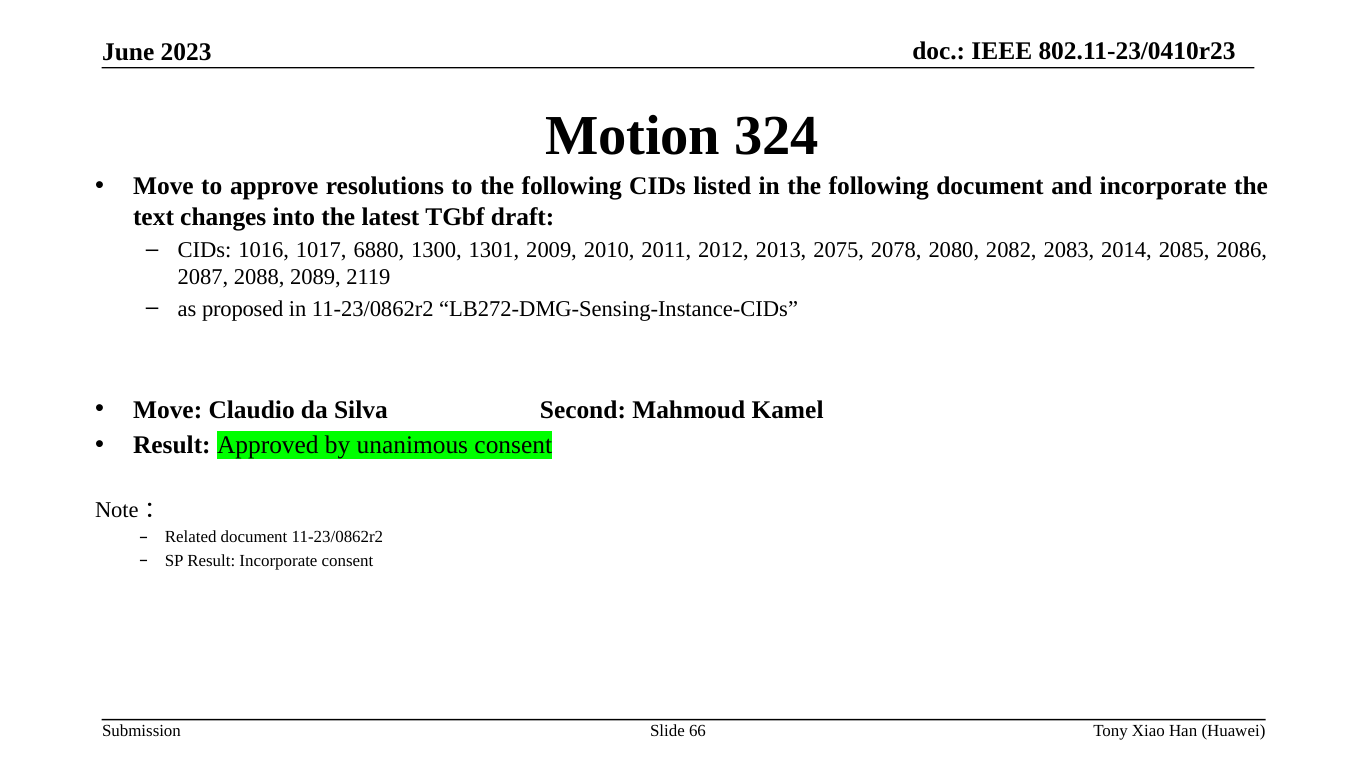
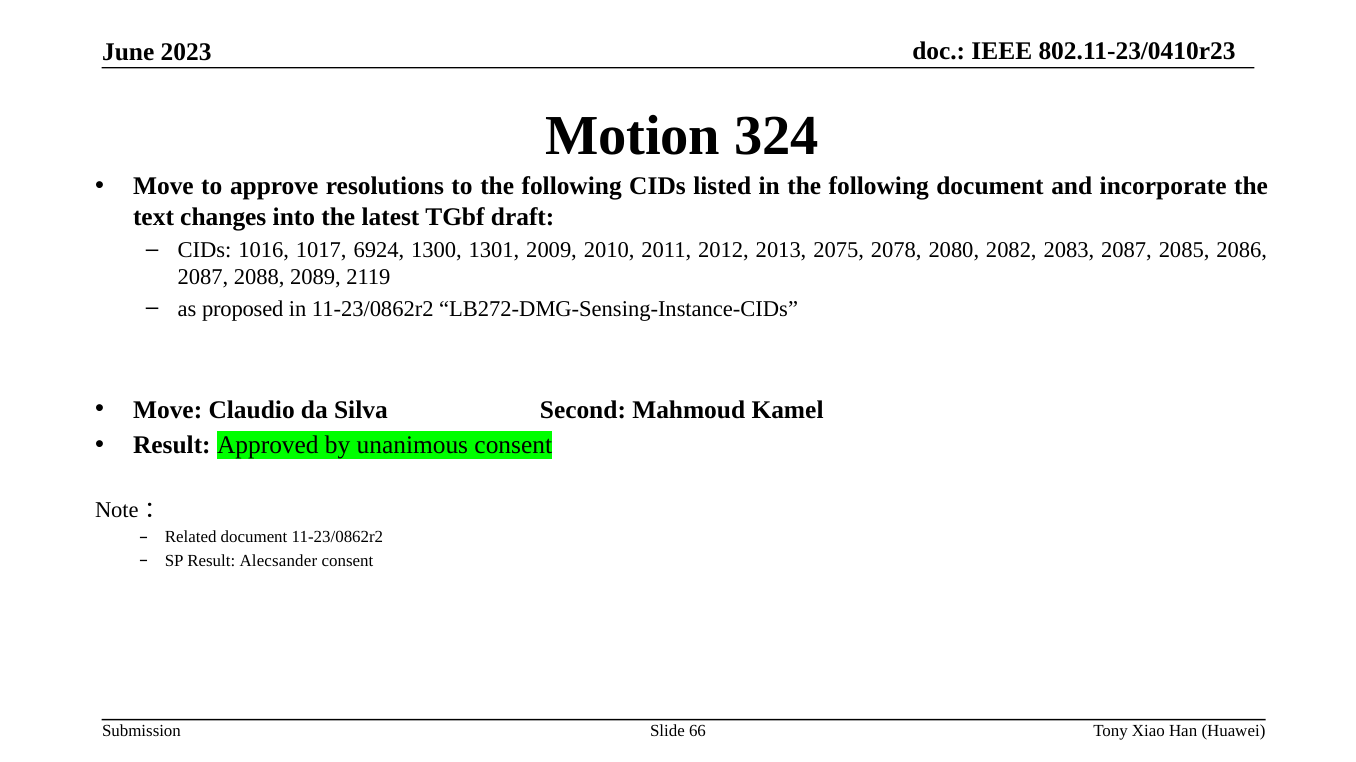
6880: 6880 -> 6924 (379, 250)
2083 2014: 2014 -> 2087 (1126, 250)
Result Incorporate: Incorporate -> Alecsander (278, 561)
